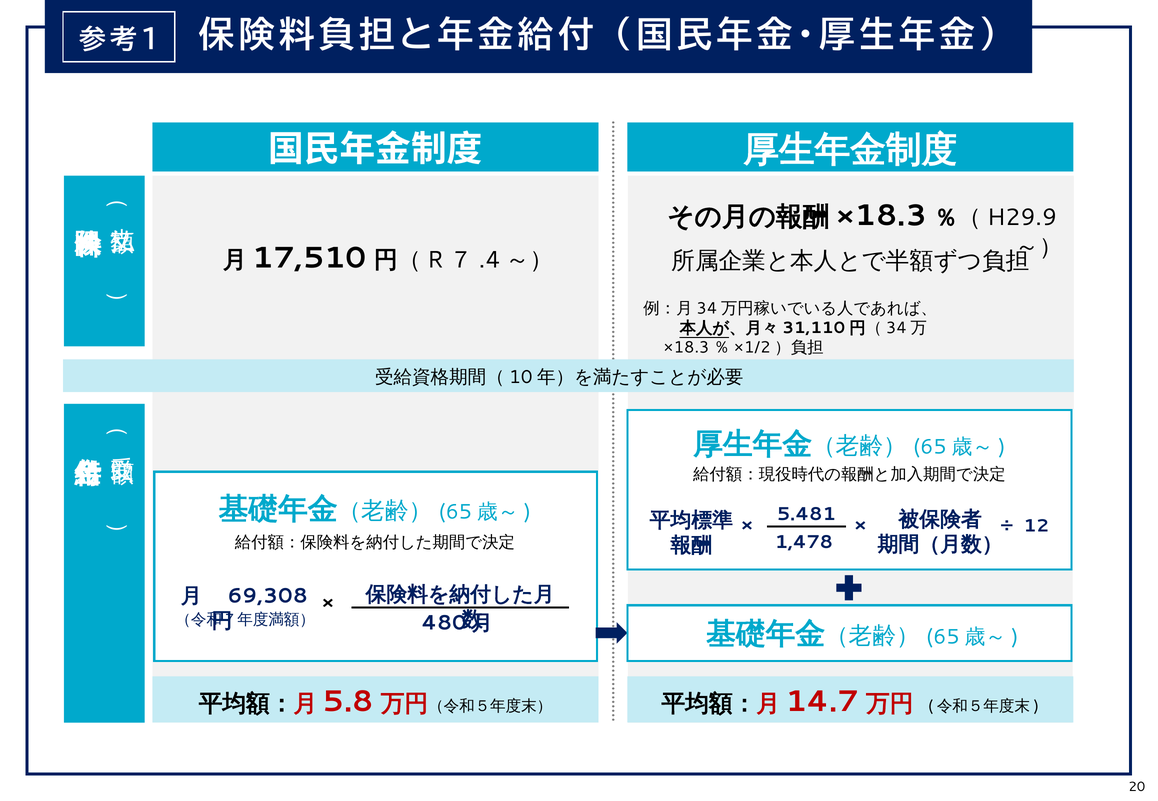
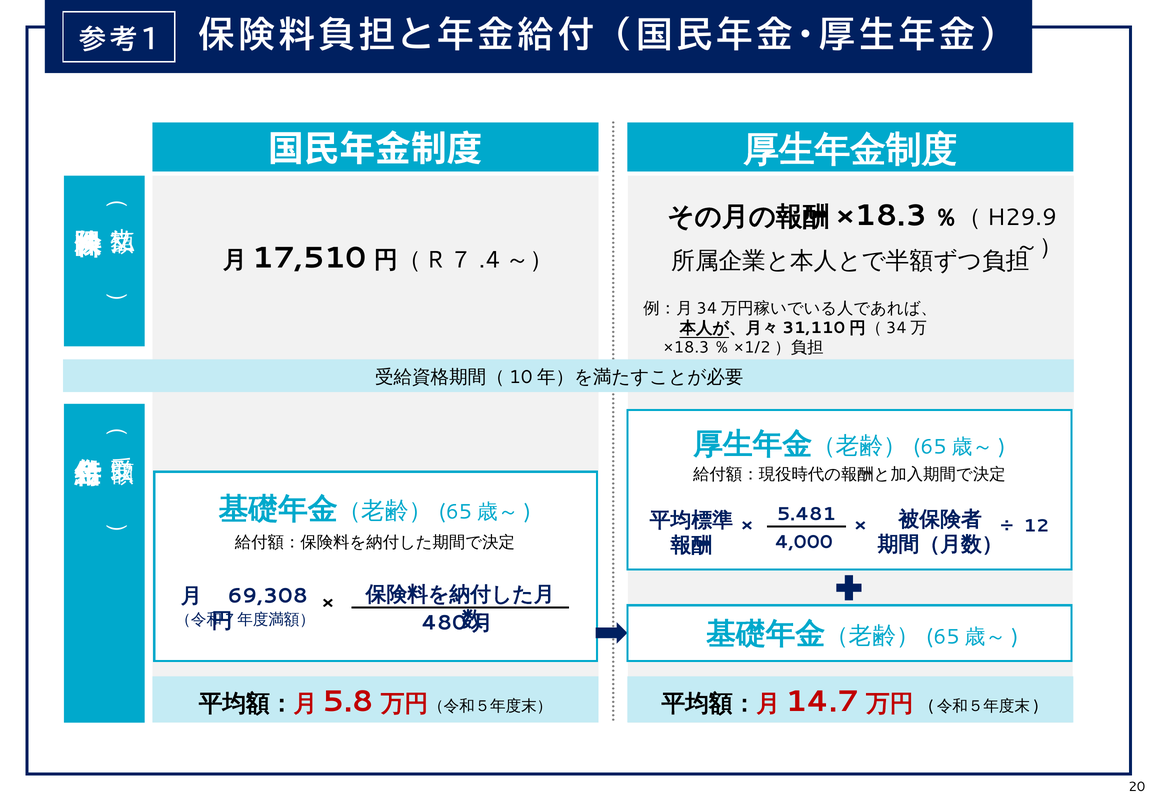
1,478: 1,478 -> 4,000 (804, 543)
